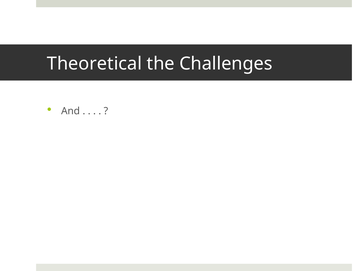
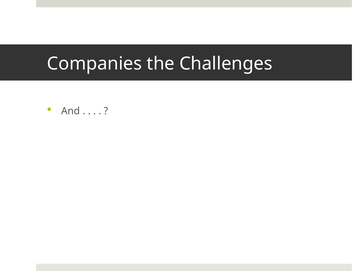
Theoretical: Theoretical -> Companies (95, 64)
